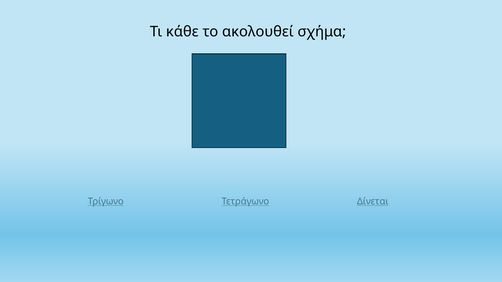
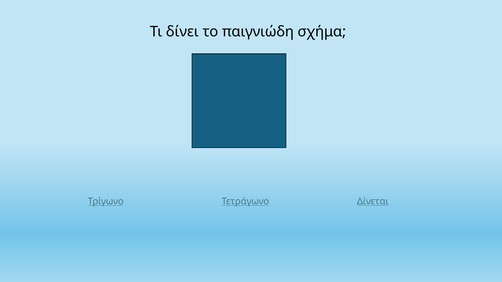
κάθε: κάθε -> δίνει (182, 32)
ακολουθεί: ακολουθεί -> παιγνιώδη (258, 32)
